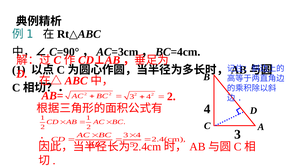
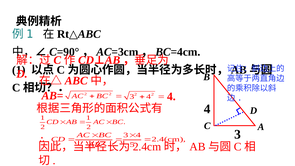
2: 2 -> 4 (171, 96)
